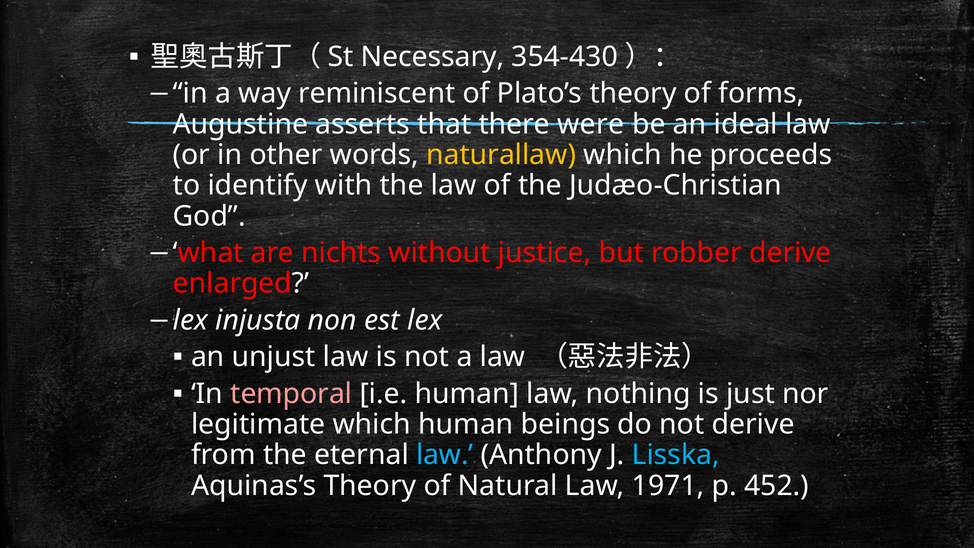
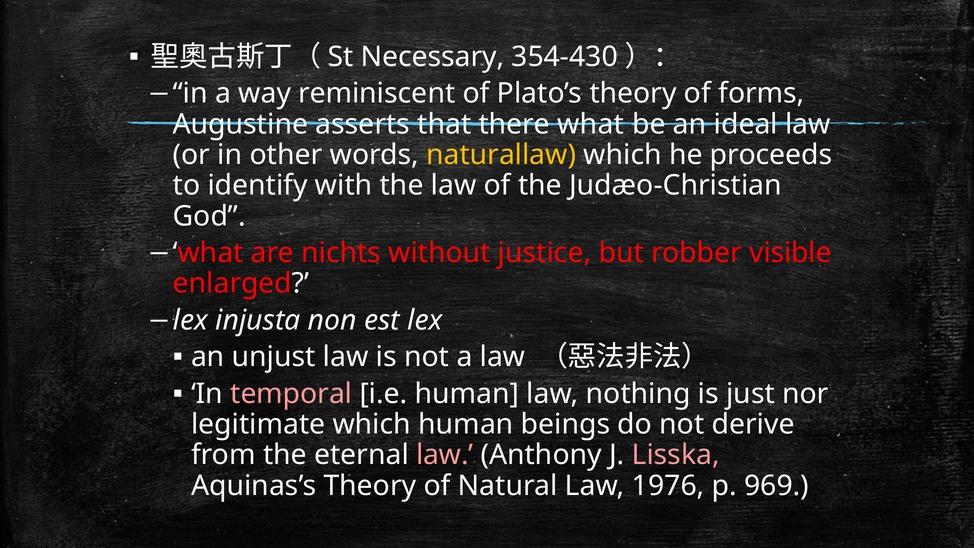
there were: were -> what (591, 124)
robber derive: derive -> visible (790, 253)
law colour: light blue -> pink (445, 455)
Lisska colour: light blue -> pink (676, 455)
1971: 1971 -> 1976 (668, 486)
452: 452 -> 969 (776, 486)
